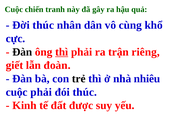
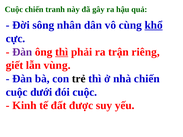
Đời thúc: thúc -> sông (43, 25)
khổ underline: none -> present (154, 25)
Đàn colour: black -> purple (22, 52)
đoàn: đoàn -> vùng (57, 65)
nhà nhiêu: nhiêu -> chiến (147, 79)
cuộc phải: phải -> dưới (41, 92)
đói thúc: thúc -> cuộc (85, 92)
